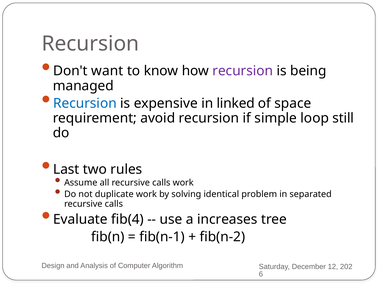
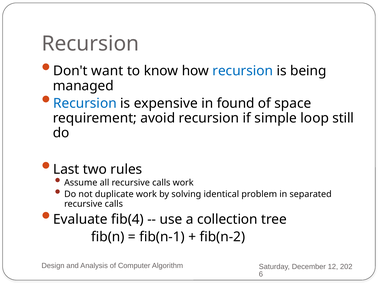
recursion colour: purple -> blue (243, 71)
linked: linked -> found (236, 103)
increases: increases -> collection (227, 219)
